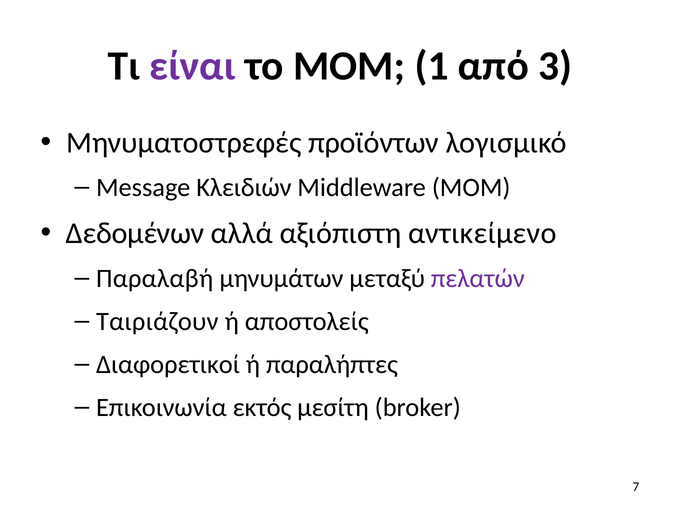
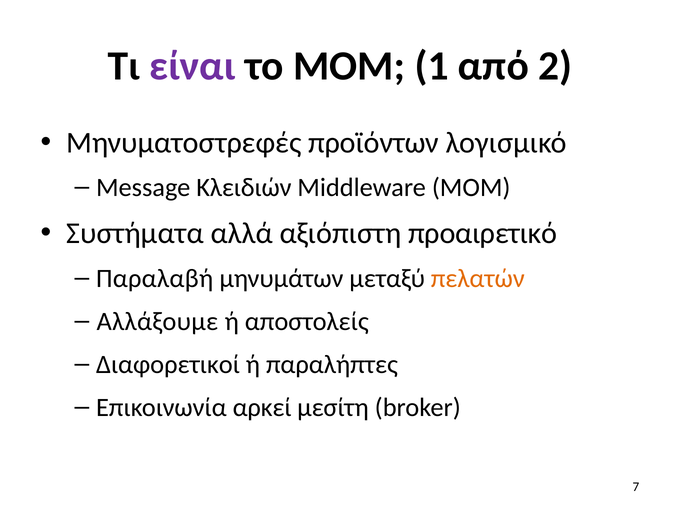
3: 3 -> 2 (555, 66)
Δεδομένων: Δεδομένων -> Συστήματα (135, 233)
αντικείμενο: αντικείμενο -> προαιρετικό (483, 233)
πελατών colour: purple -> orange (478, 278)
Ταιριάζουν: Ταιριάζουν -> Αλλάξουμε (157, 321)
εκτός: εκτός -> αρκεί (262, 407)
